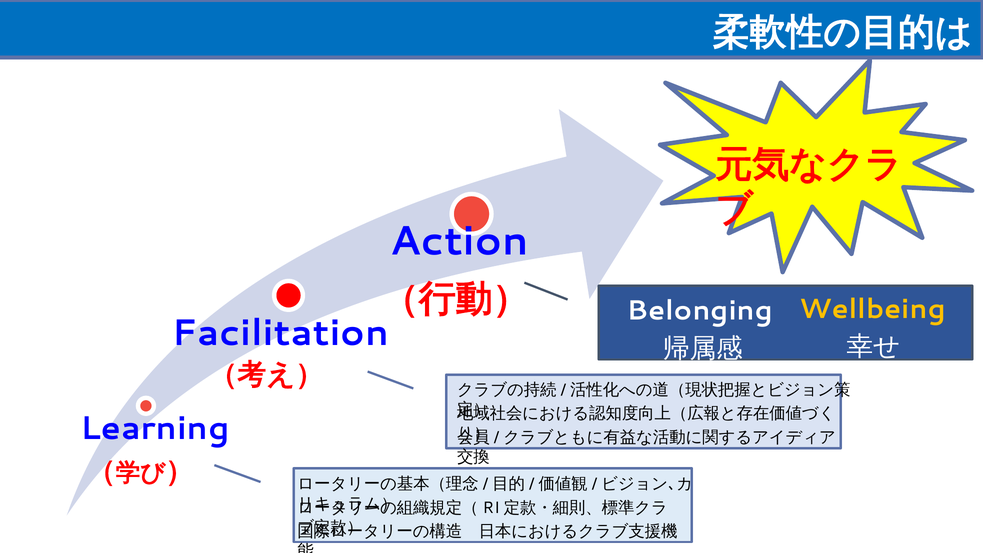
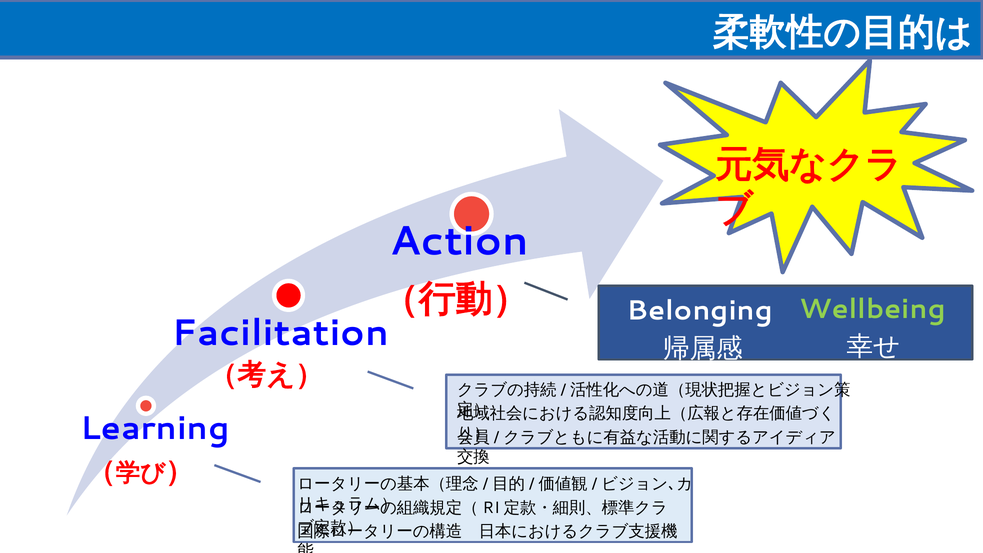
Wellbeing colour: yellow -> light green (872, 309)
